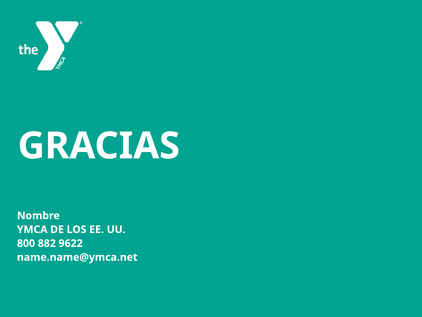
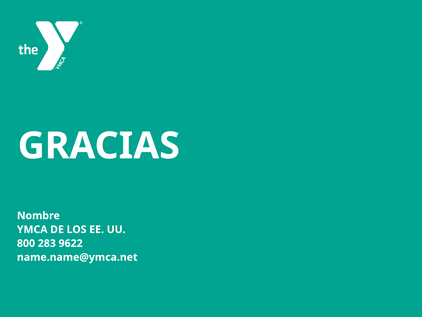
882: 882 -> 283 (47, 243)
